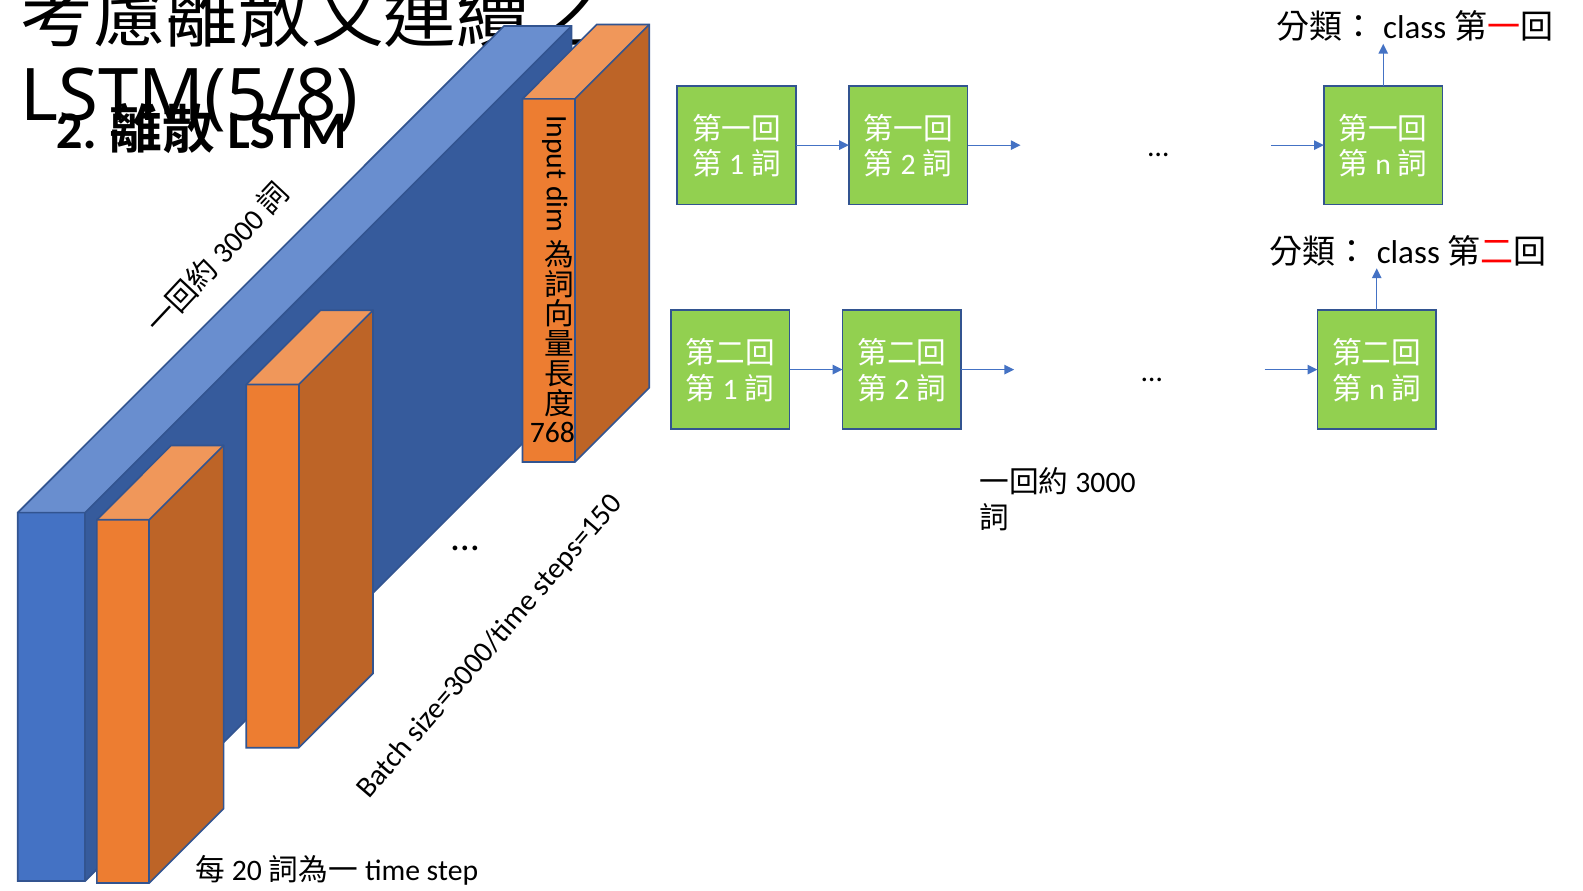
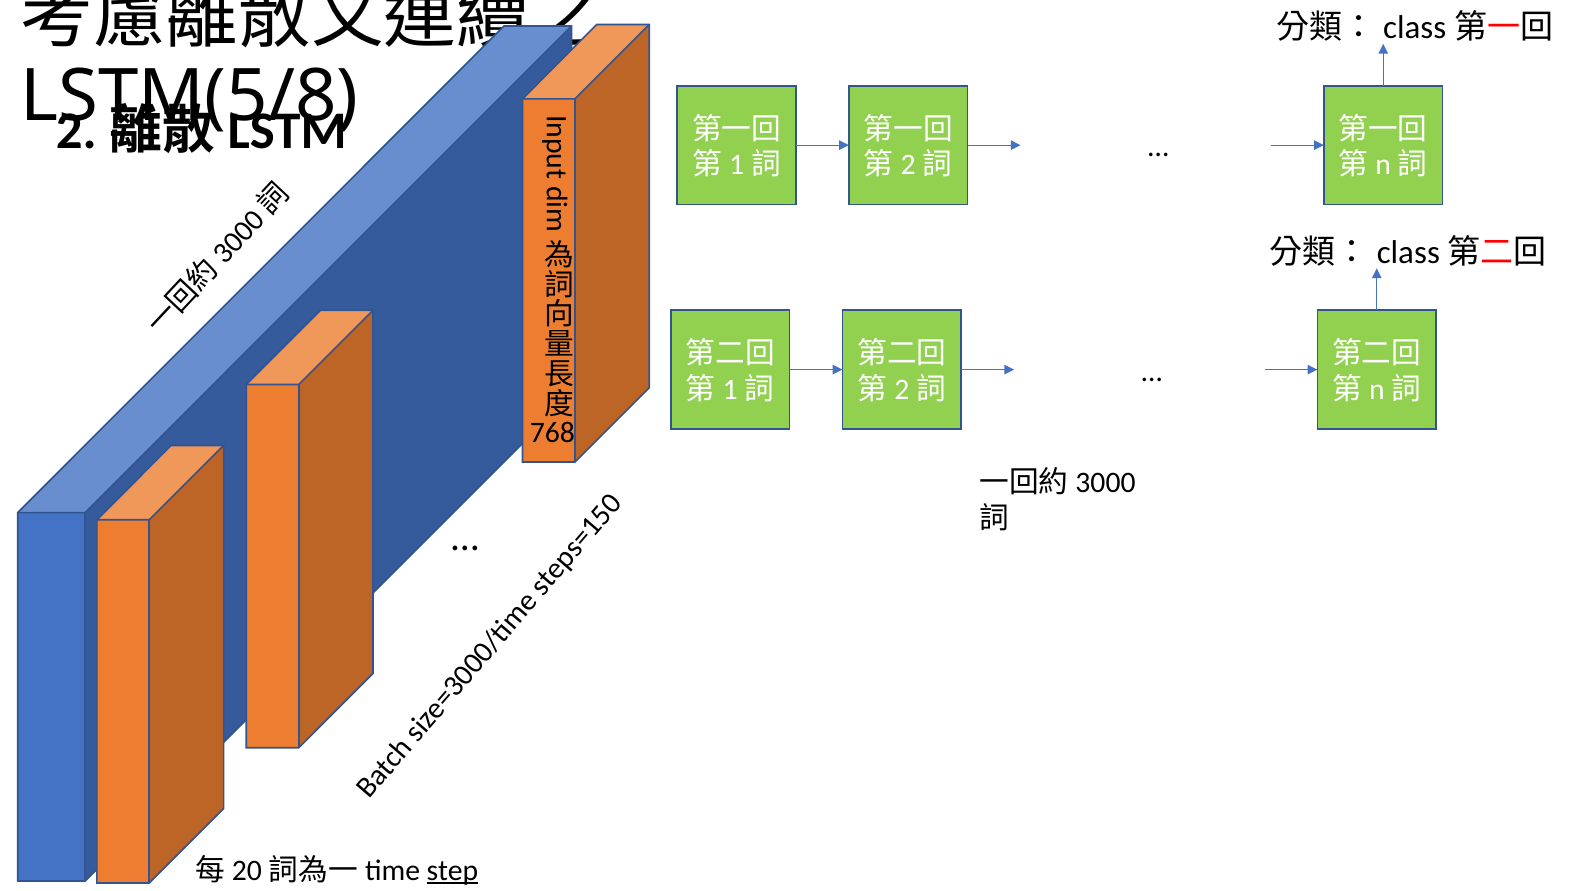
step underline: none -> present (452, 870)
